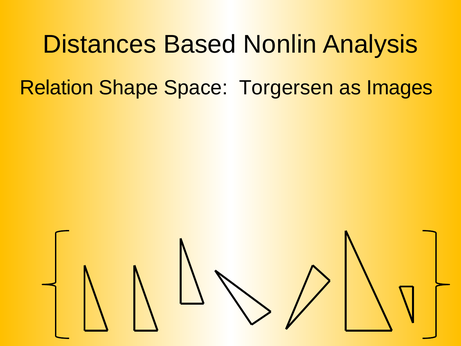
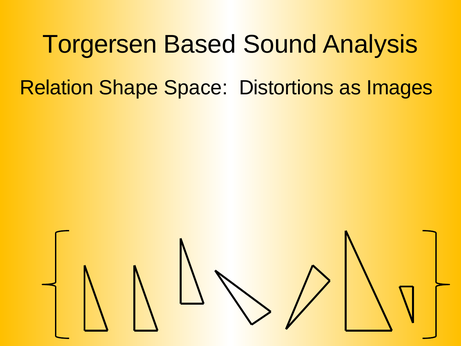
Distances: Distances -> Torgersen (100, 44)
Nonlin: Nonlin -> Sound (280, 44)
Torgersen: Torgersen -> Distortions (286, 88)
